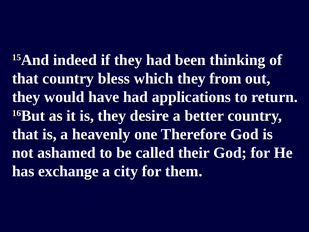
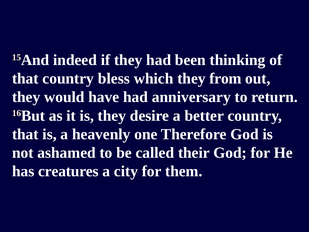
applications: applications -> anniversary (191, 97)
exchange: exchange -> creatures (68, 171)
